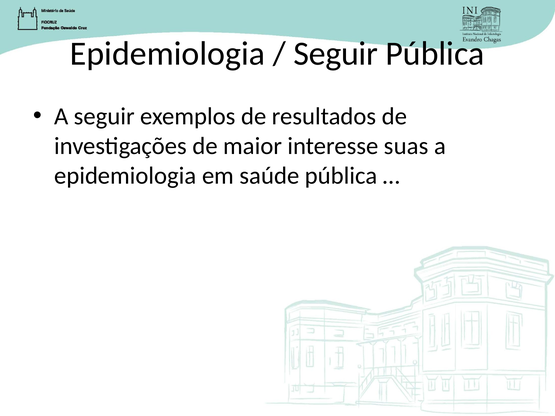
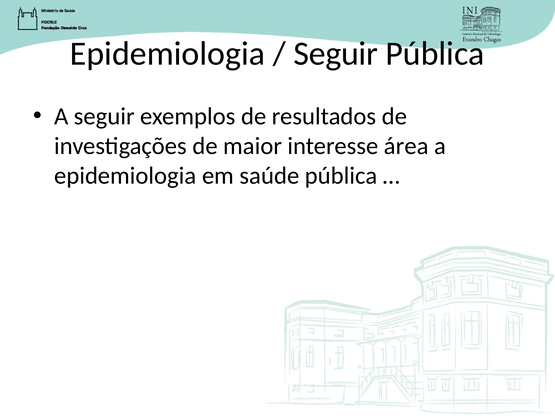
suas: suas -> área (406, 146)
